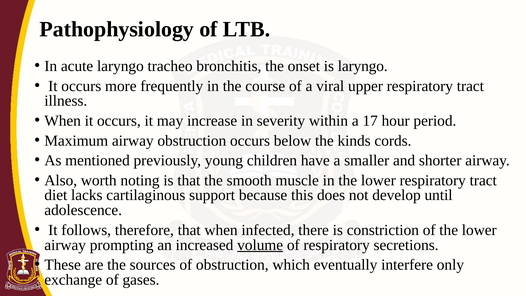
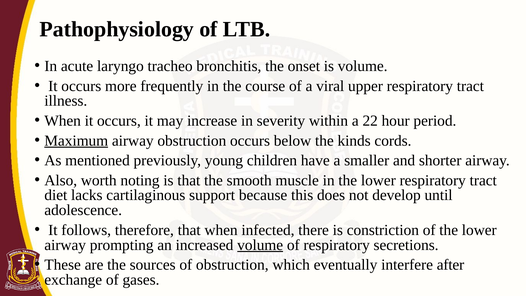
is laryngo: laryngo -> volume (363, 66)
17: 17 -> 22 (370, 121)
Maximum underline: none -> present (76, 141)
only: only -> after (450, 265)
